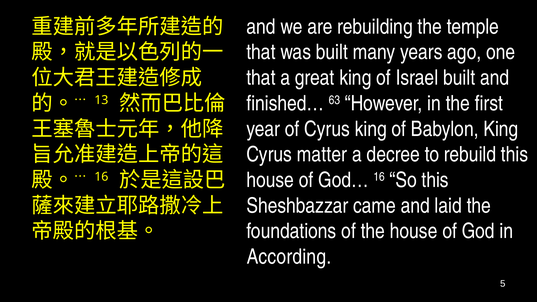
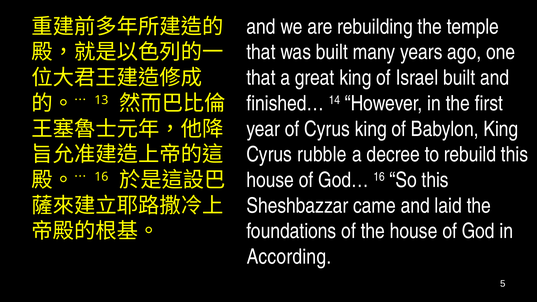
63: 63 -> 14 (335, 100)
matter: matter -> rubble (322, 155)
